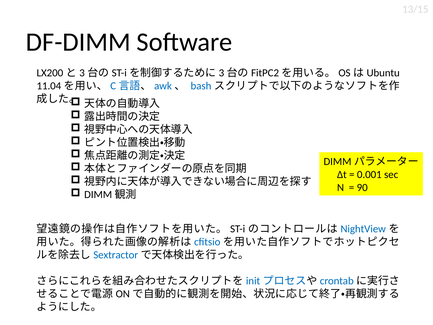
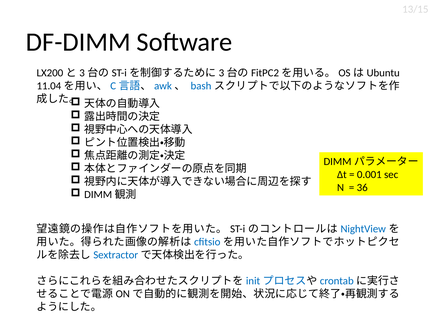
90: 90 -> 36 (362, 187)
